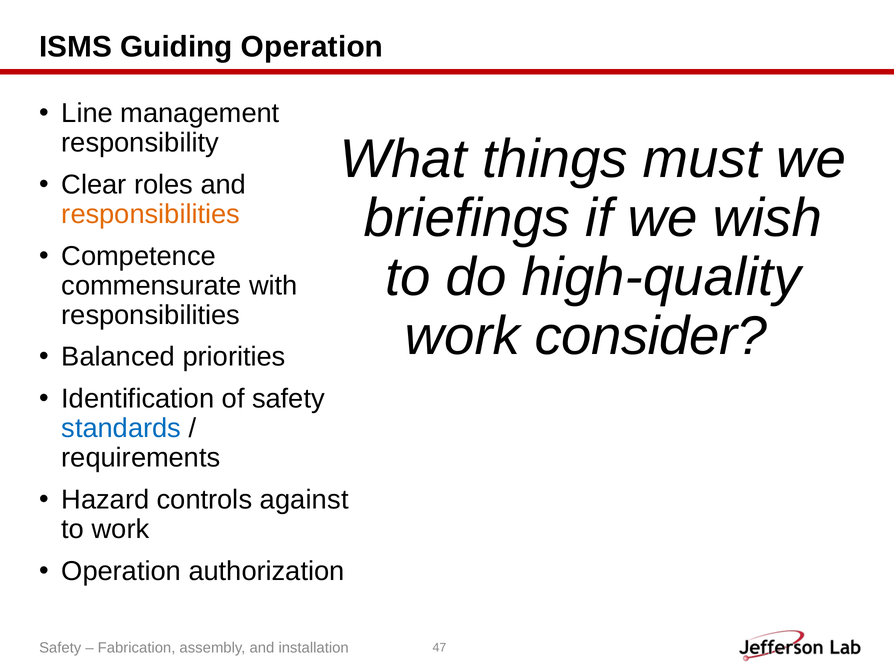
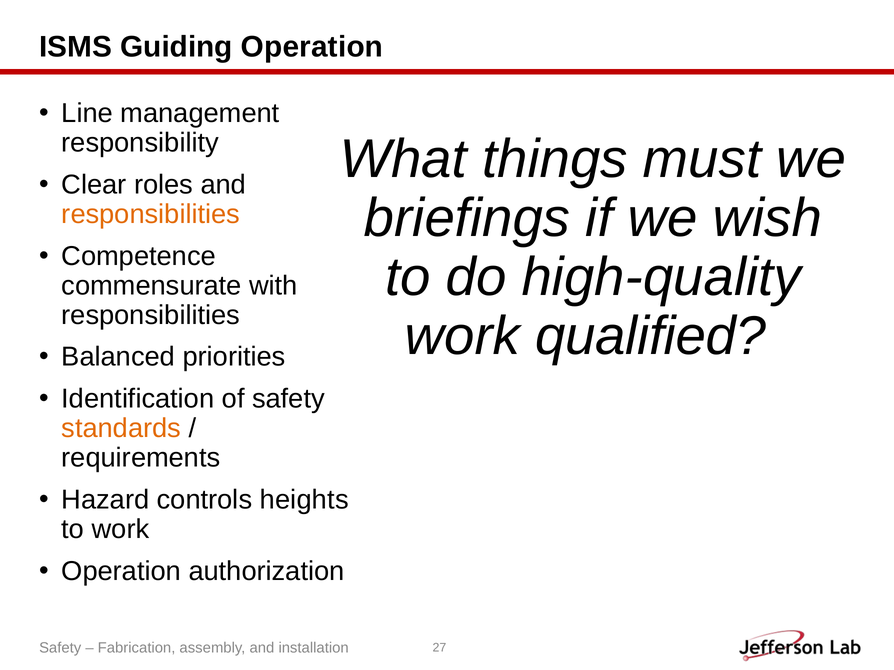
consider: consider -> qualified (651, 337)
standards colour: blue -> orange (121, 429)
against: against -> heights (304, 500)
47: 47 -> 27 (440, 648)
